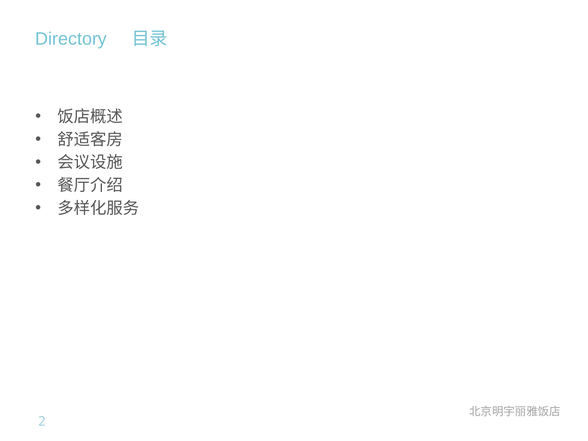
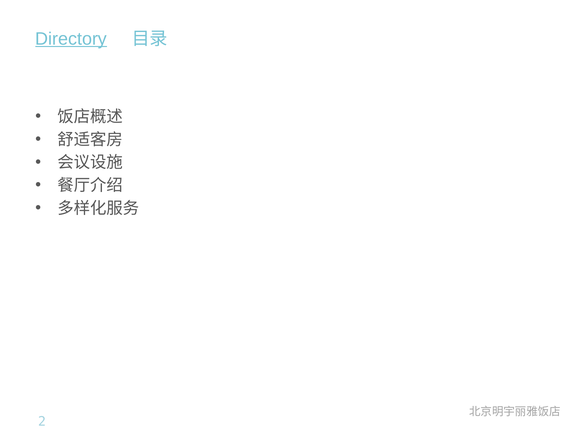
Directory underline: none -> present (71, 39)
